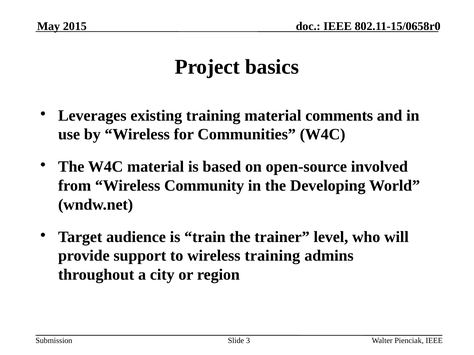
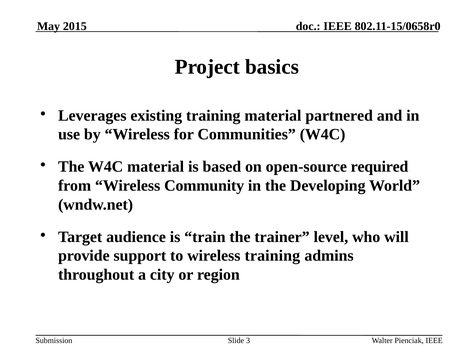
comments: comments -> partnered (339, 116)
involved: involved -> required (380, 167)
